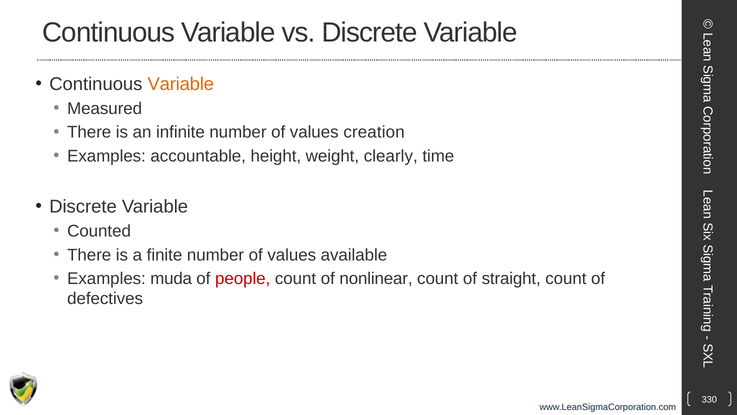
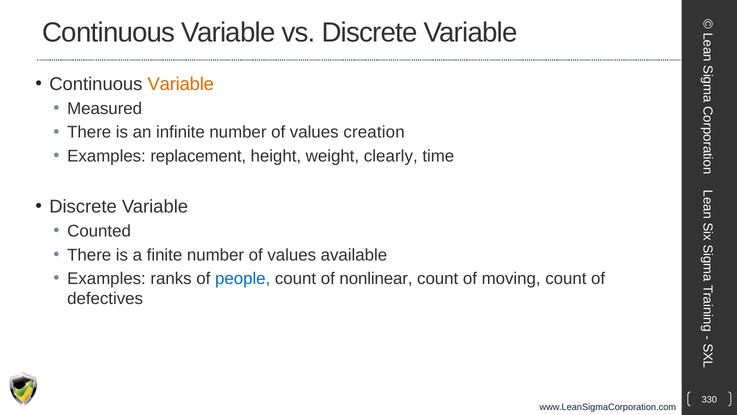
accountable: accountable -> replacement (198, 156)
muda: muda -> ranks (171, 278)
people colour: red -> blue (243, 278)
straight: straight -> moving (511, 278)
